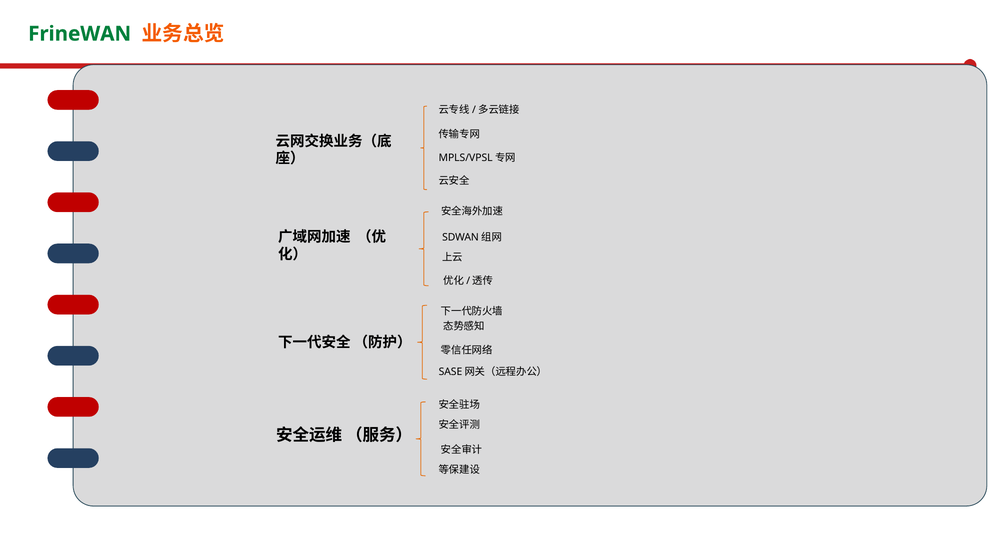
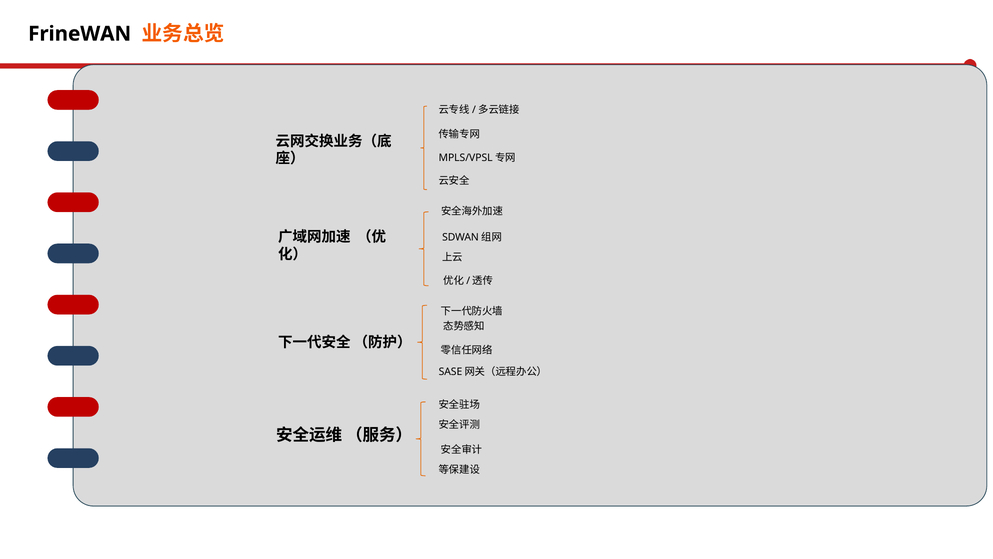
FrineWAN colour: green -> black (80, 34)
